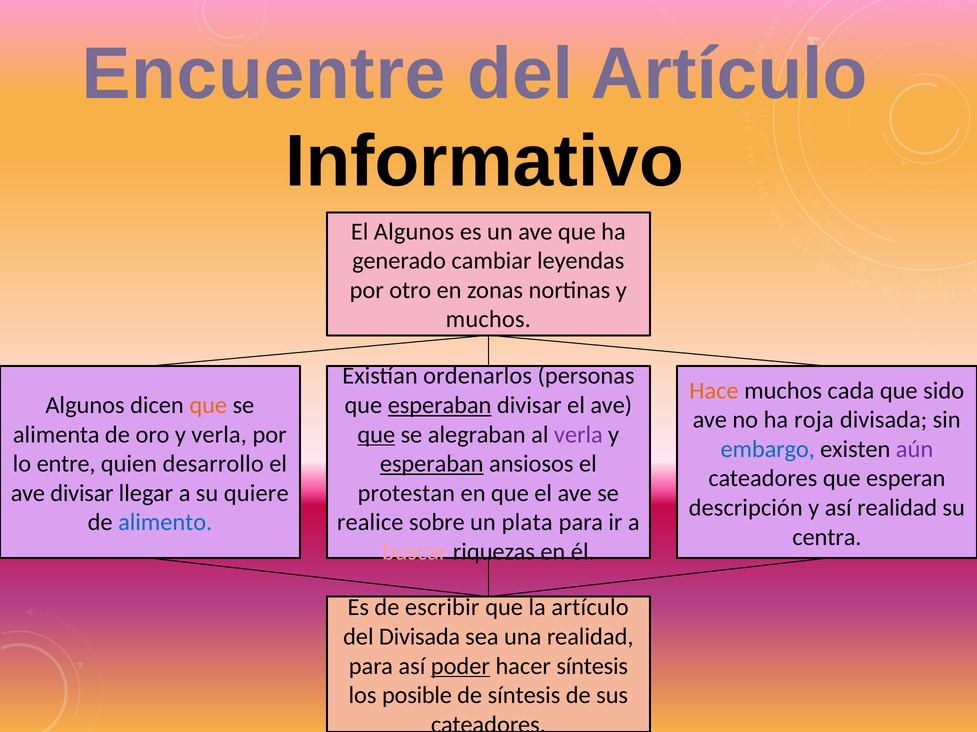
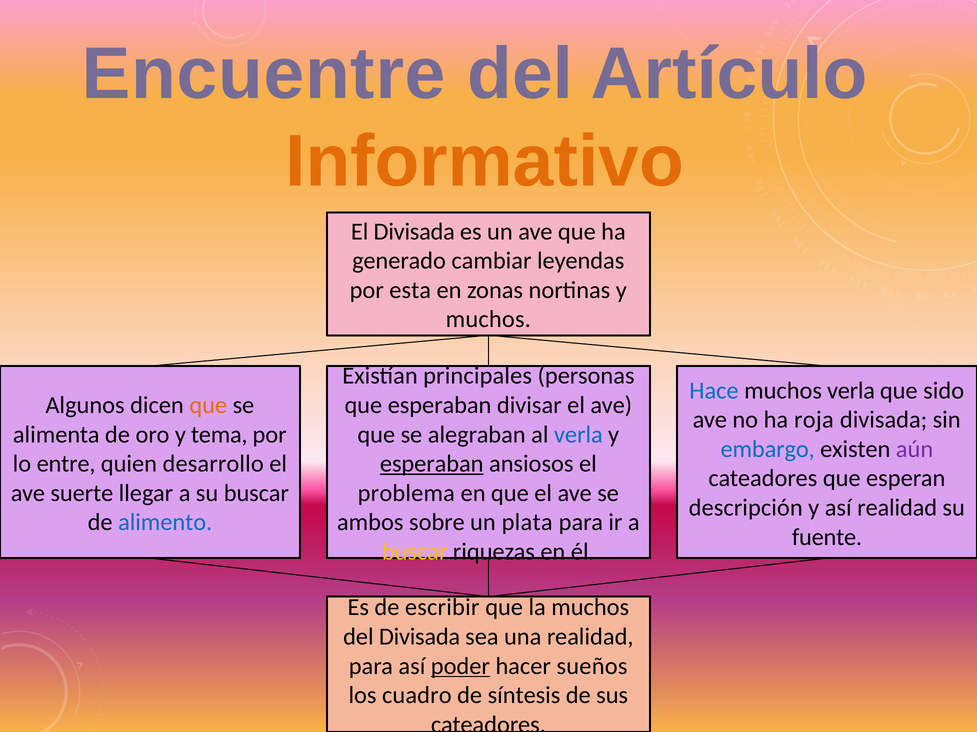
Informativo colour: black -> orange (485, 162)
El Algunos: Algunos -> Divisada (414, 232)
otro: otro -> esta (410, 290)
ordenarlos: ordenarlos -> principales (478, 376)
Hace colour: orange -> blue (714, 391)
muchos cada: cada -> verla (851, 391)
esperaban underline: present -> none (440, 406)
y verla: verla -> tema (219, 435)
que underline: present -> none (376, 435)
verla colour: purple -> blue (578, 435)
ave divisar: divisar -> suerte (82, 494)
su quiere: quiere -> buscar (256, 494)
protestan: protestan -> problema (406, 494)
realice: realice -> ambos (370, 523)
centra: centra -> fuente (827, 538)
buscar colour: pink -> yellow (415, 552)
la artículo: artículo -> muchos (590, 608)
hacer síntesis: síntesis -> sueños (592, 667)
posible: posible -> cuadro (417, 696)
